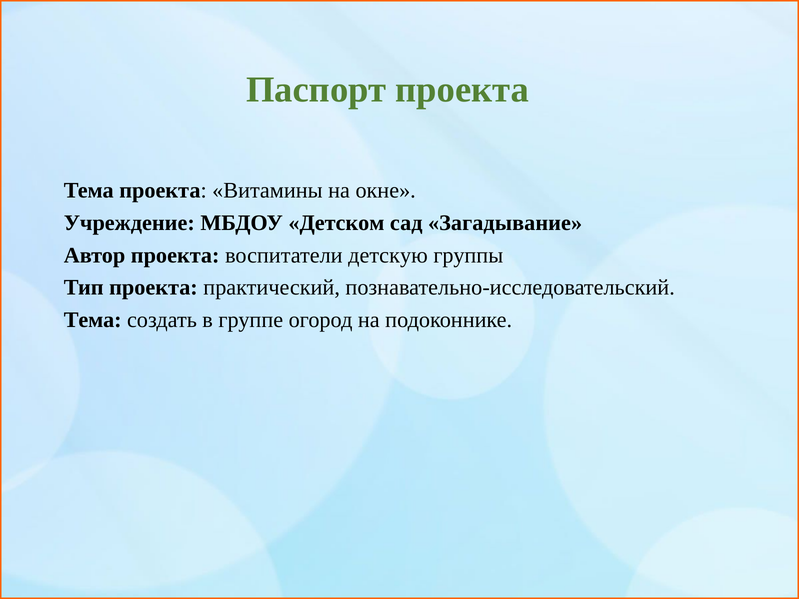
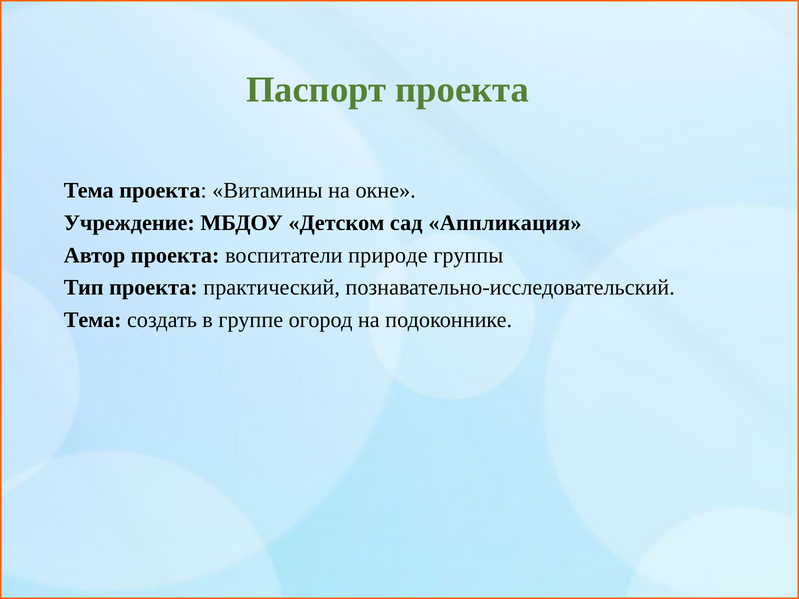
Загадывание: Загадывание -> Аппликация (505, 223)
детскую: детскую -> природе (388, 255)
